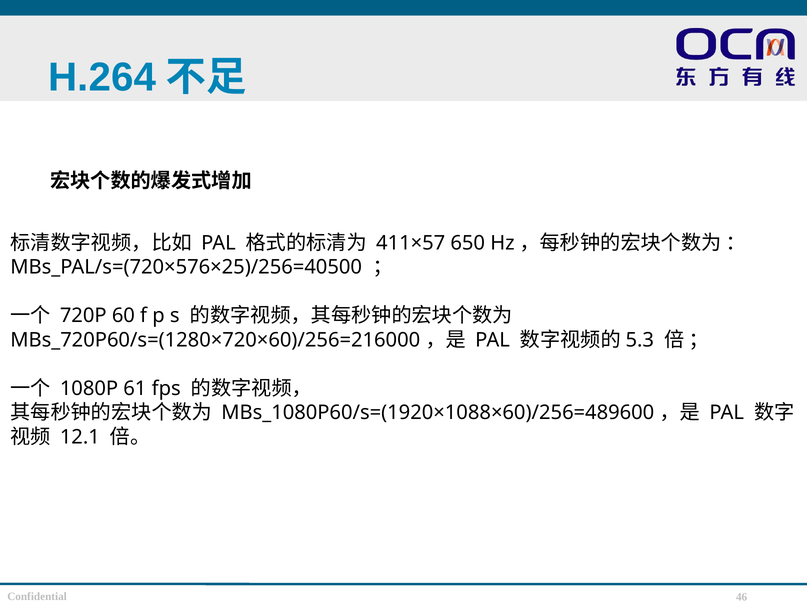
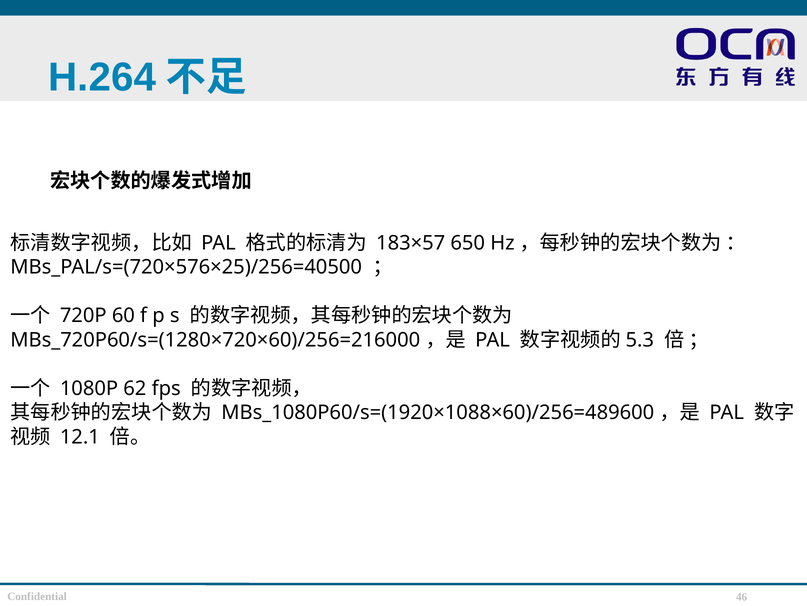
411×57: 411×57 -> 183×57 (411, 243)
61: 61 -> 62 (135, 388)
